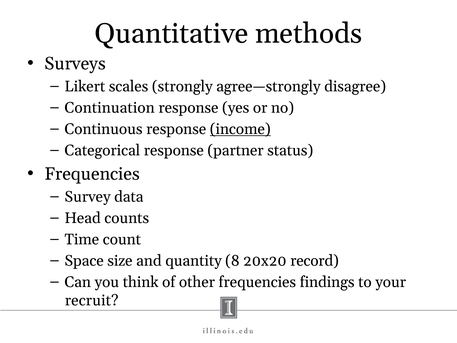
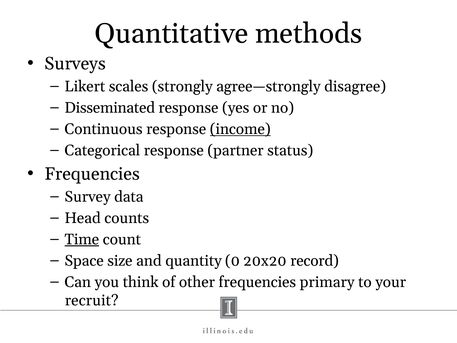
Continuation: Continuation -> Disseminated (110, 108)
Time underline: none -> present (82, 239)
8: 8 -> 0 (232, 261)
findings: findings -> primary (327, 282)
